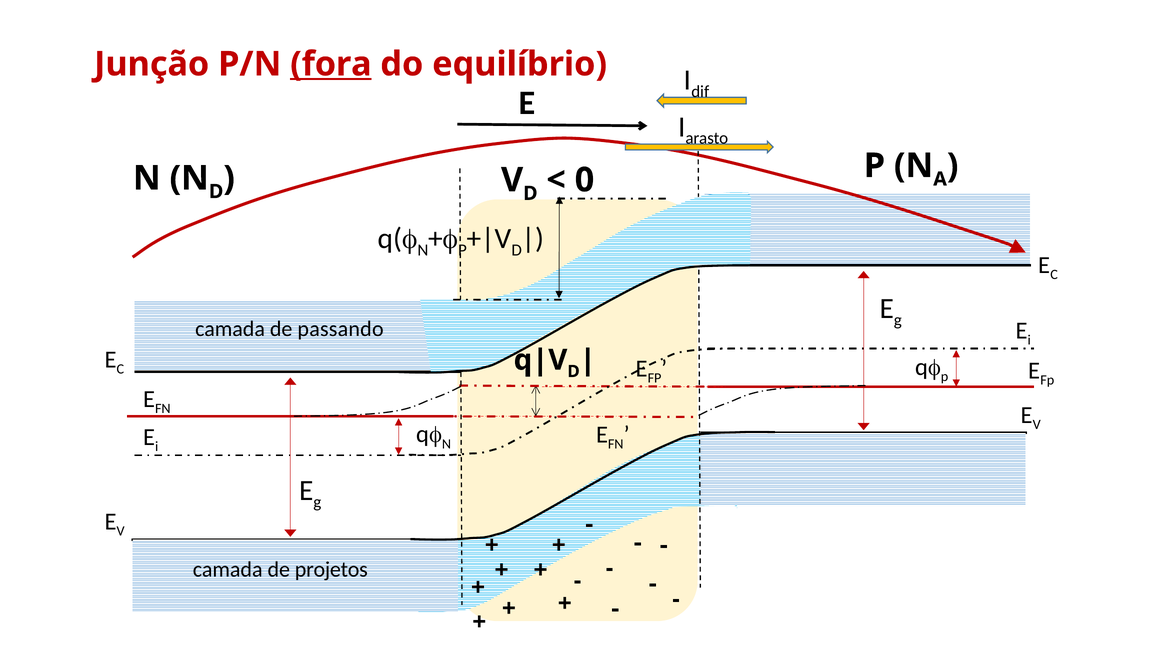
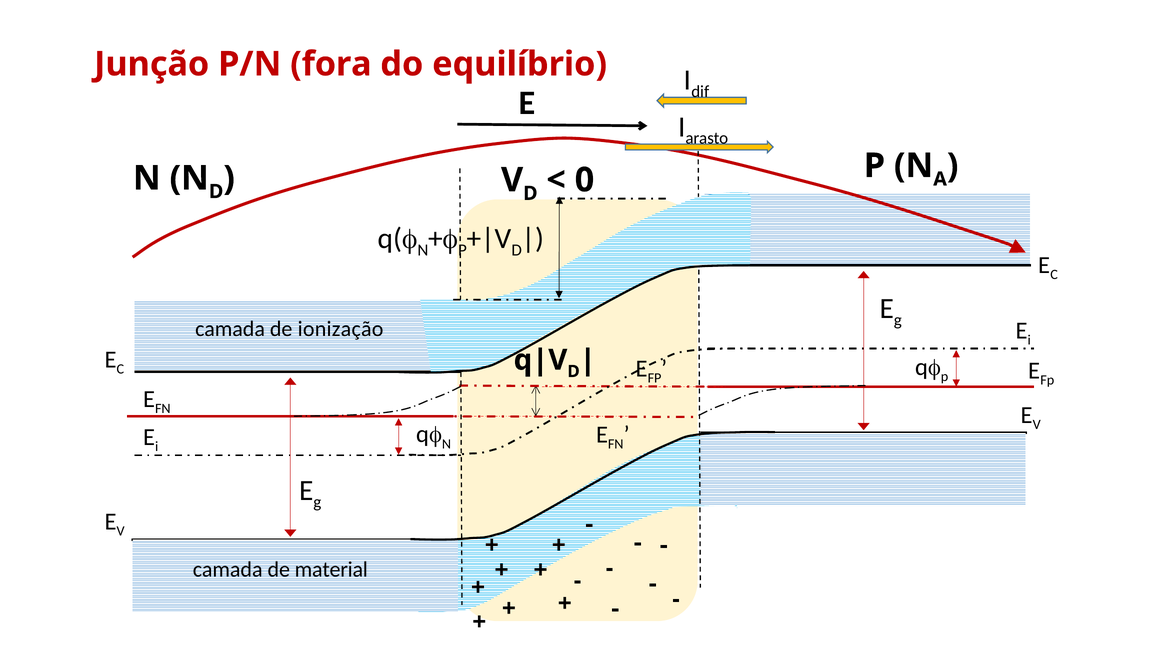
fora underline: present -> none (331, 64)
passando: passando -> ionização (341, 329)
projetos: projetos -> material (331, 570)
